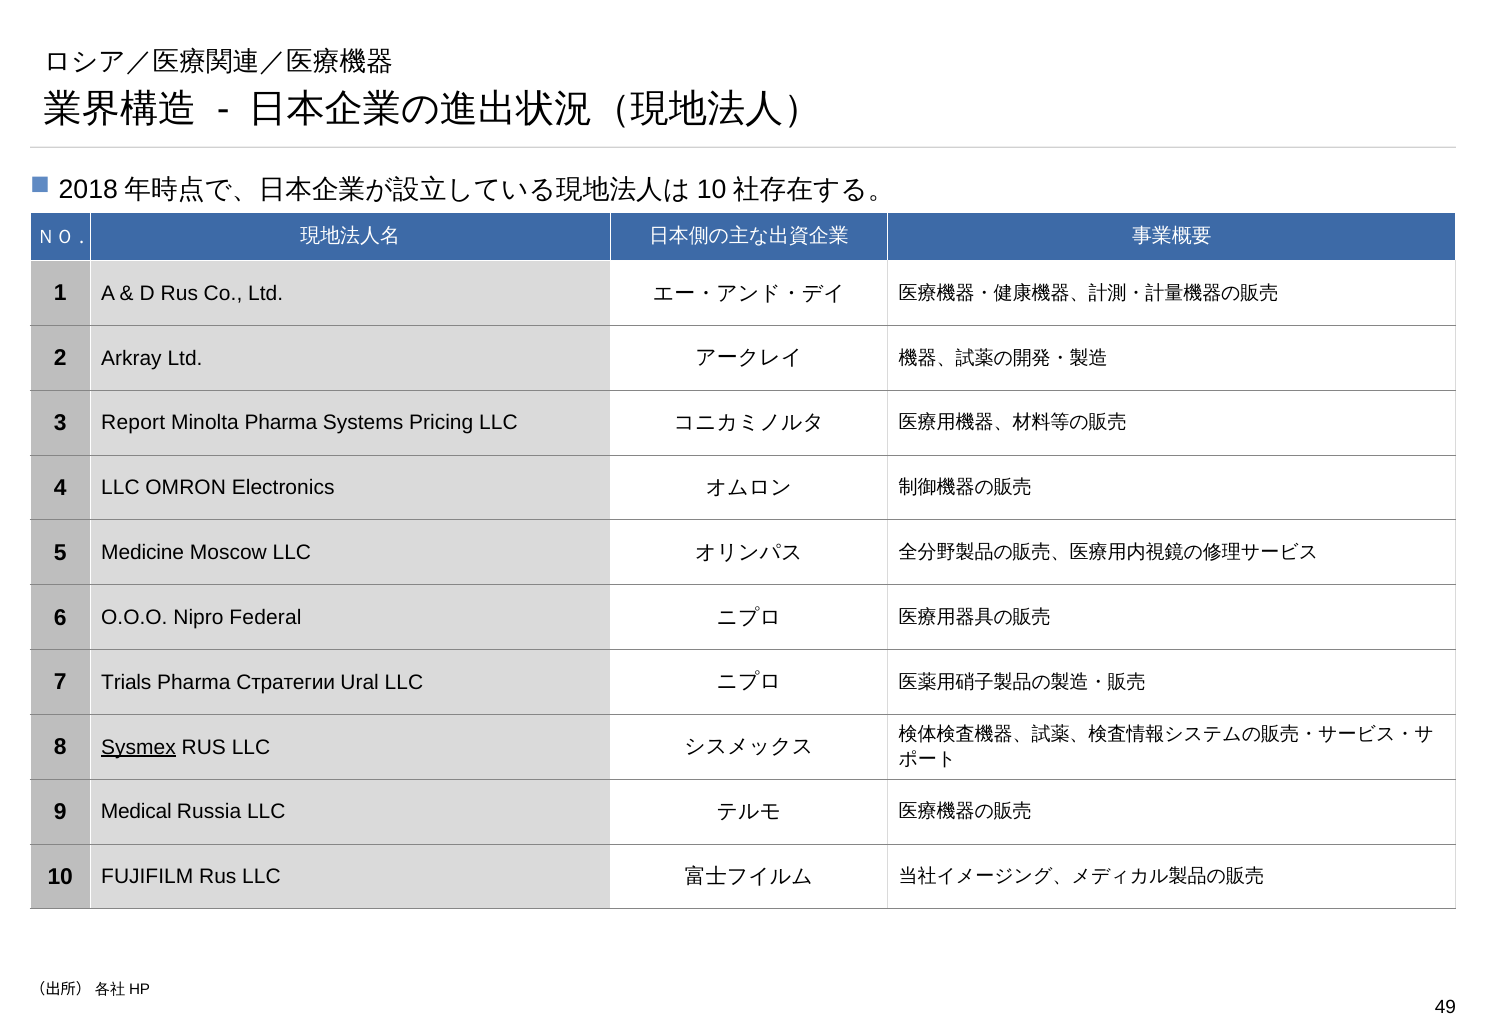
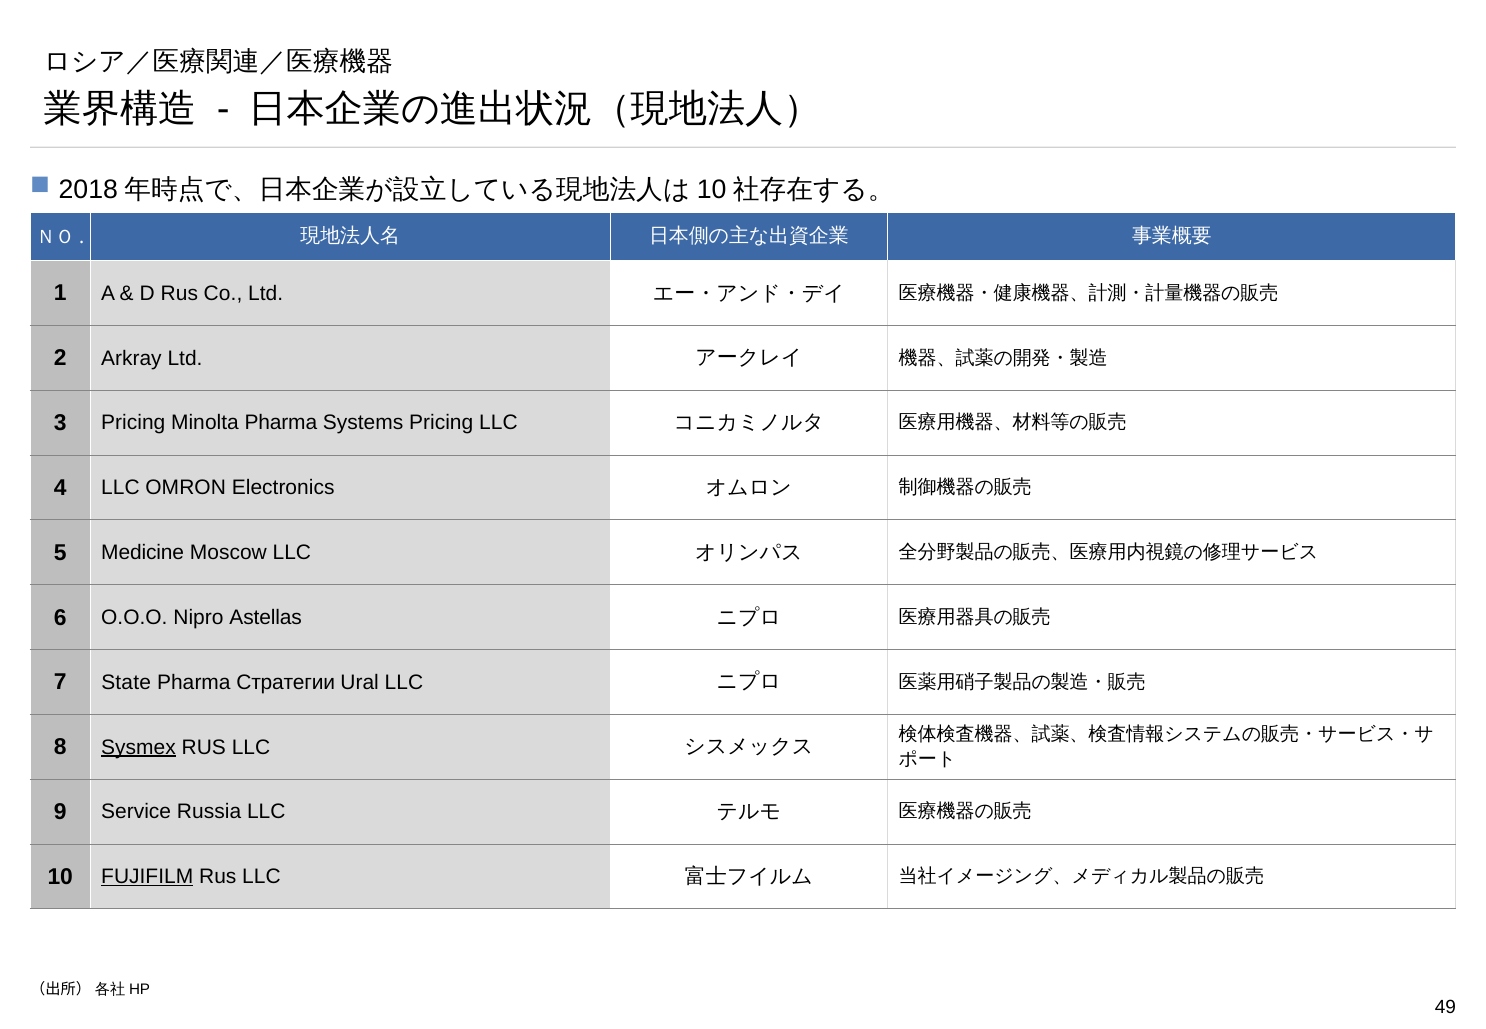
3 Report: Report -> Pricing (133, 423)
Federal: Federal -> Astellas (266, 617)
Trials: Trials -> State (126, 682)
Medical: Medical -> Service (136, 812)
FUJIFILM underline: none -> present (147, 877)
